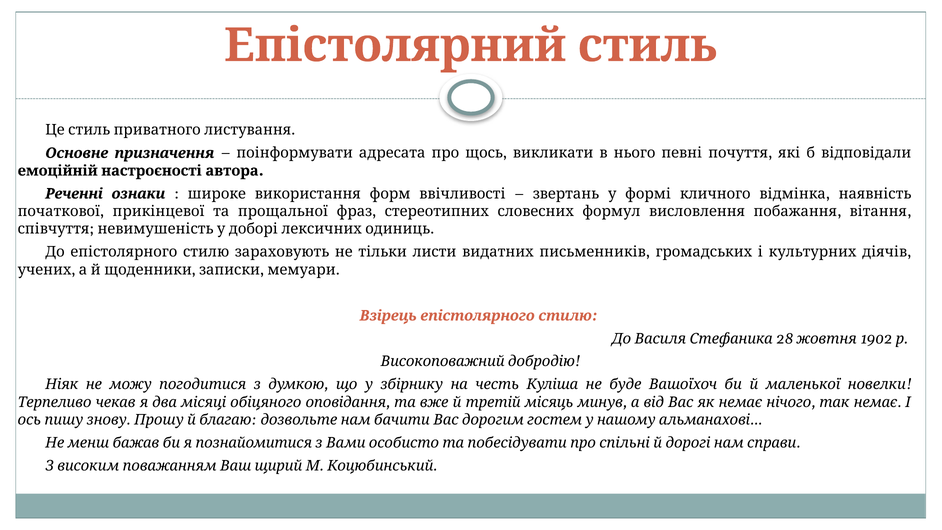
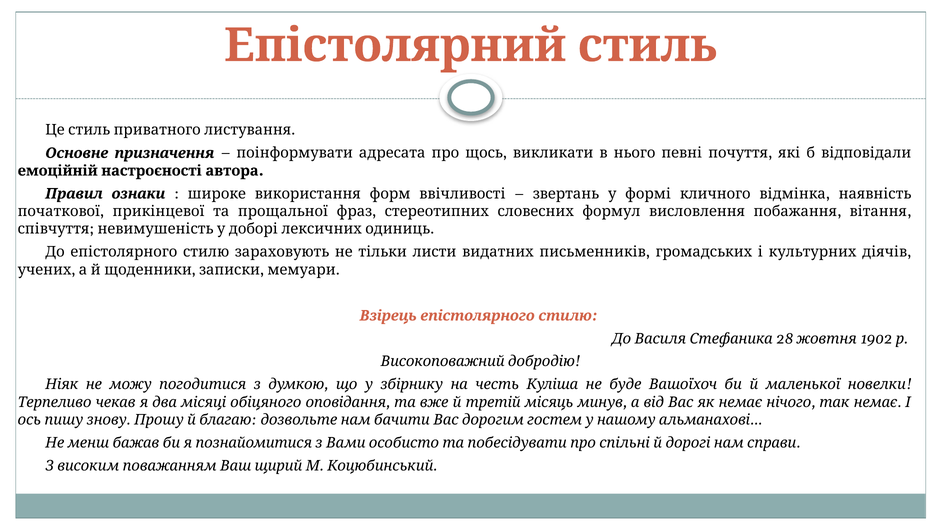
Реченні: Реченні -> Правил (74, 194)
